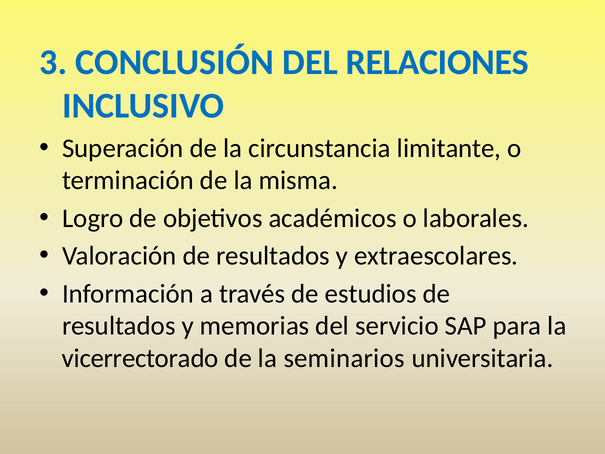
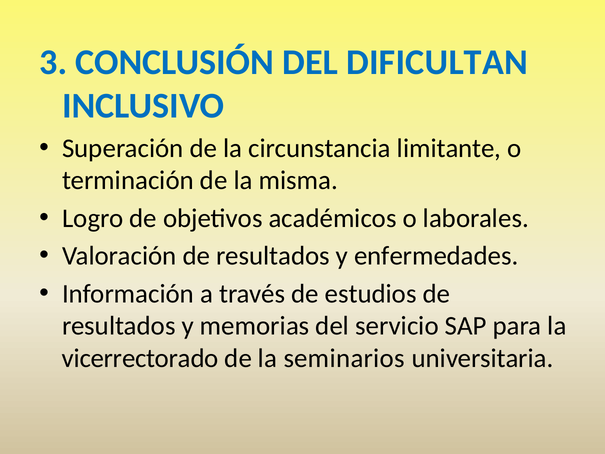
RELACIONES: RELACIONES -> DIFICULTAN (437, 62)
extraescolares: extraescolares -> enfermedades (436, 256)
